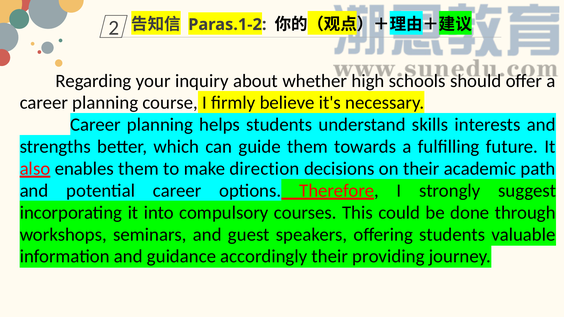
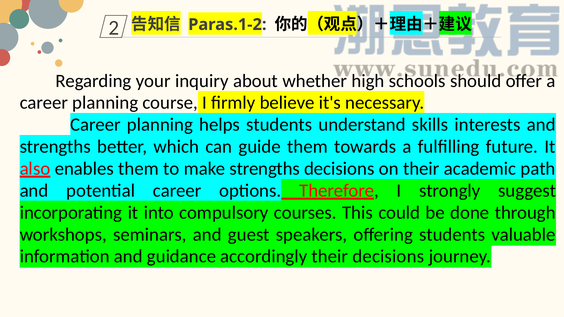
make direction: direction -> strengths (265, 169)
their providing: providing -> decisions (388, 257)
